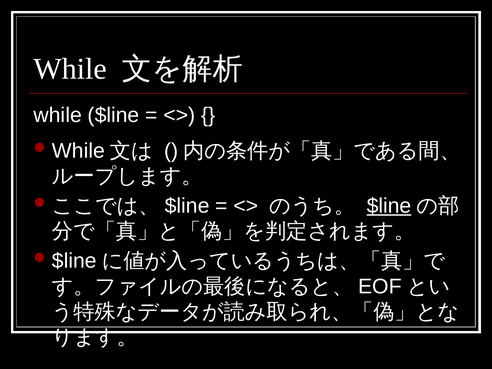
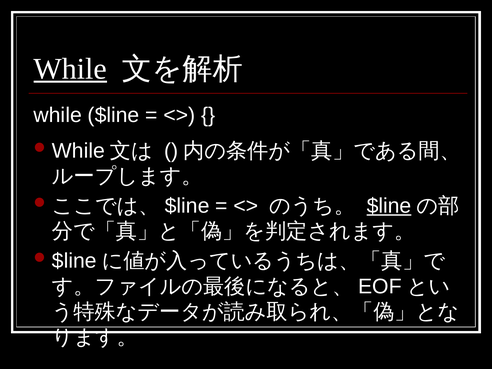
While underline: none -> present (70, 69)
